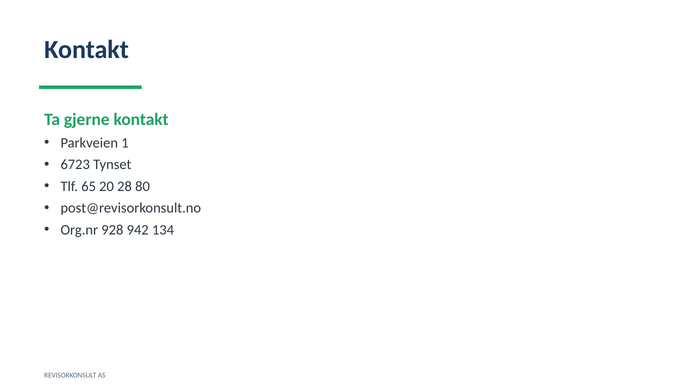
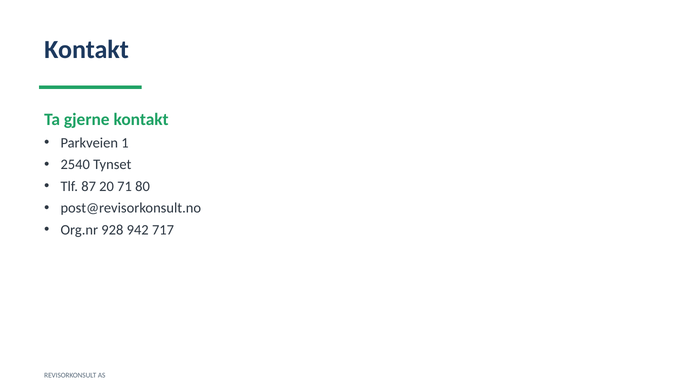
6723: 6723 -> 2540 (75, 165)
65: 65 -> 87 (89, 186)
28: 28 -> 71 (125, 186)
134: 134 -> 717 (163, 230)
